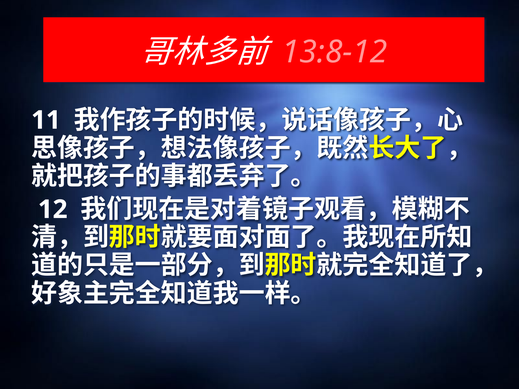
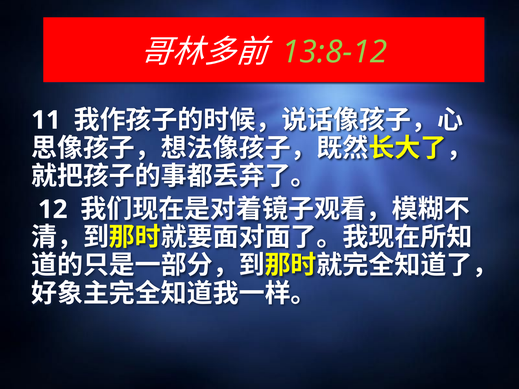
13:8-12 colour: pink -> light green (335, 52)
